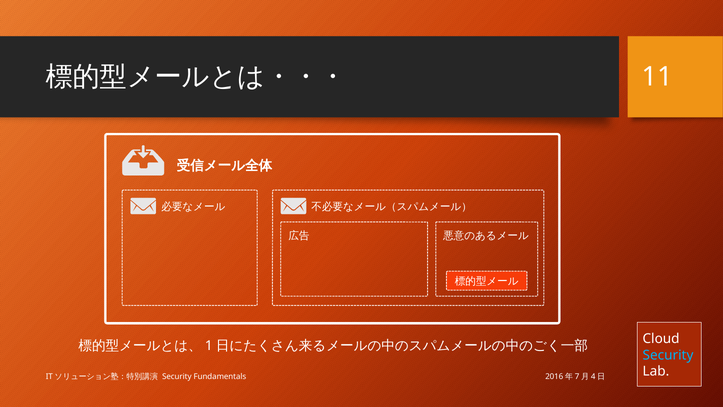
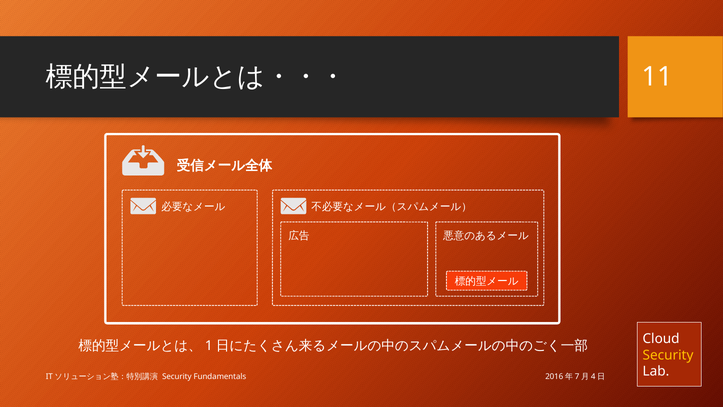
Security colour: light blue -> yellow (668, 355)
